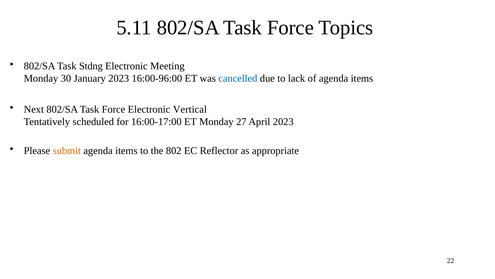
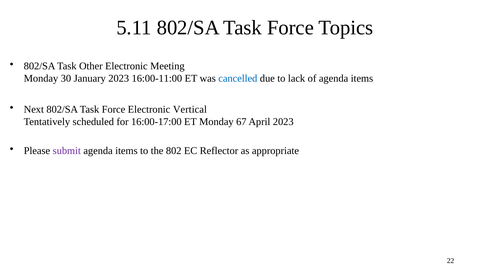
Stdng: Stdng -> Other (91, 66)
16:00-96:00: 16:00-96:00 -> 16:00-11:00 (157, 78)
27: 27 -> 67 (241, 122)
submit colour: orange -> purple (67, 151)
